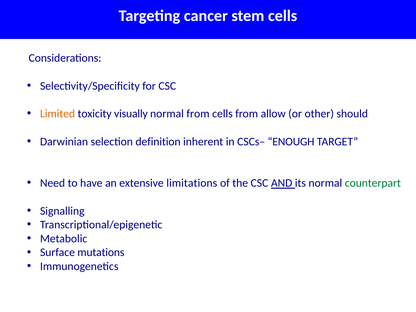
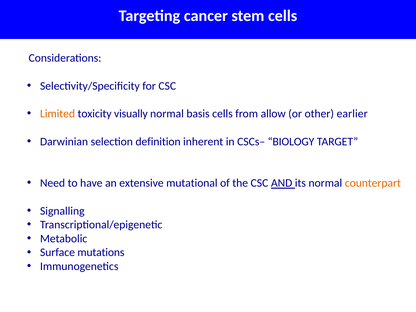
normal from: from -> basis (198, 114)
should: should -> earlier (352, 114)
ENOUGH: ENOUGH -> BIOLOGY (291, 142)
limitations: limitations -> mutational (192, 183)
counterpart colour: green -> orange (373, 183)
